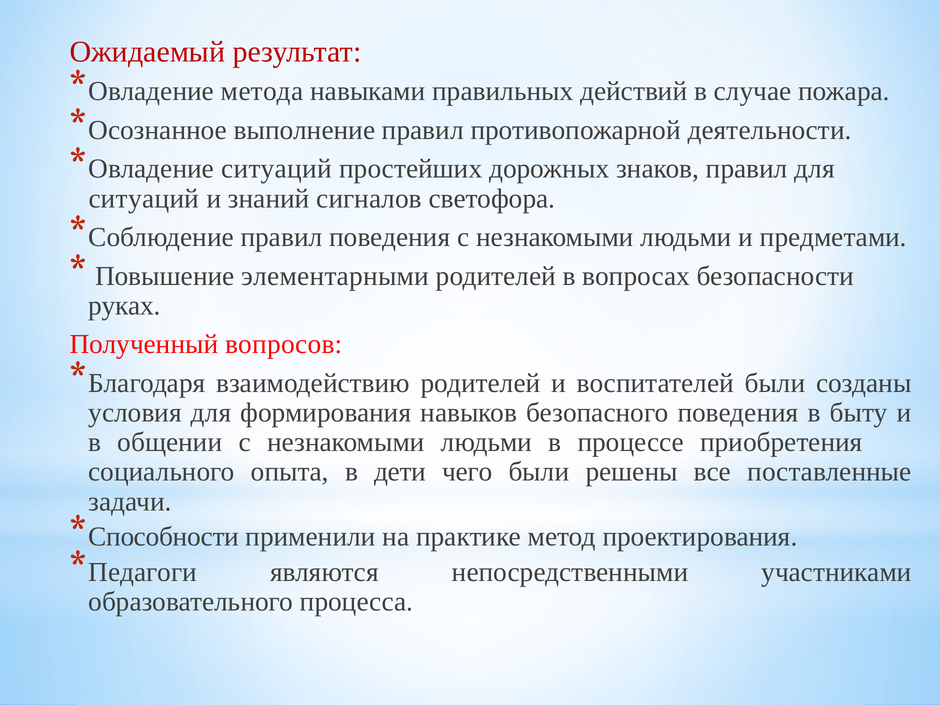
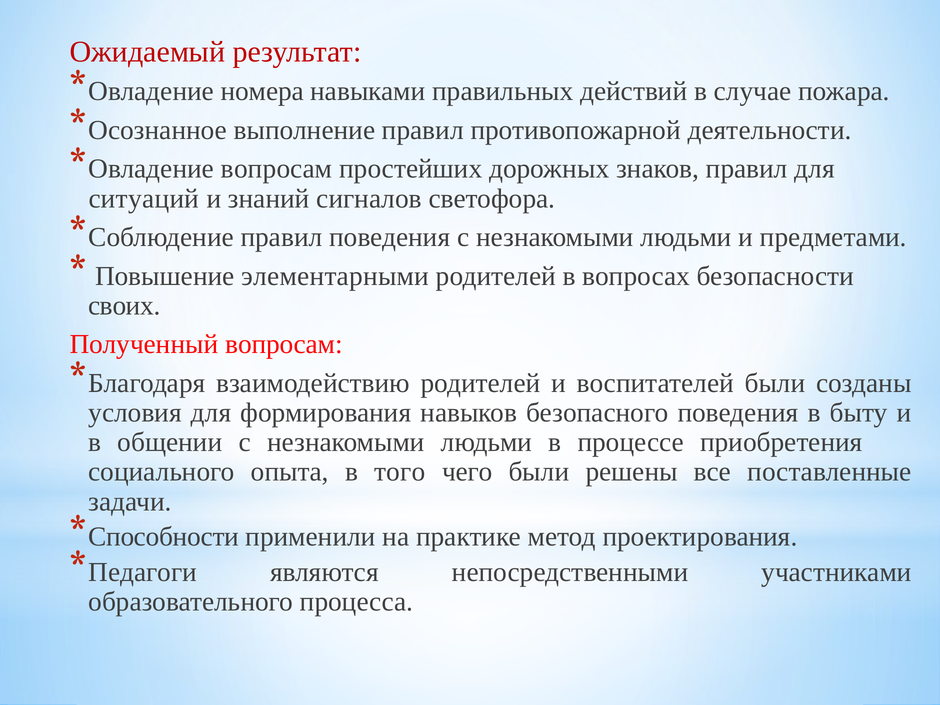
метода: метода -> номера (262, 91)
Овладение ситуаций: ситуаций -> вопросам (277, 169)
руках: руках -> своих (124, 306)
Полученный вопросов: вопросов -> вопросам (284, 344)
дети: дети -> того (400, 472)
